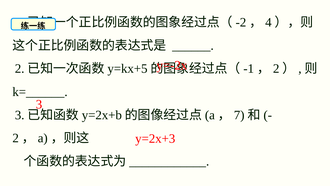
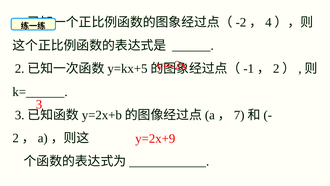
y=2x+3: y=2x+3 -> y=2x+9 (155, 138)
